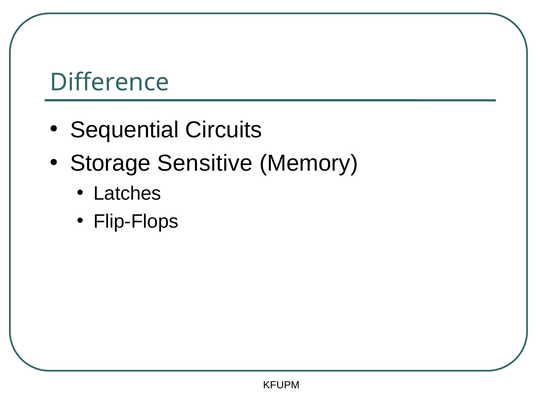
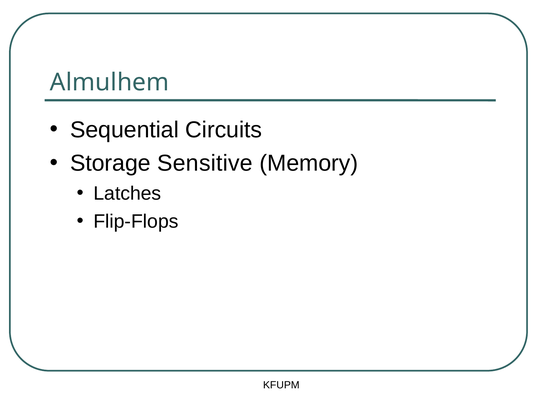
Difference: Difference -> Almulhem (110, 82)
